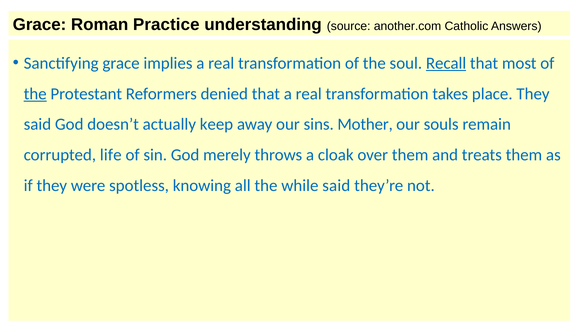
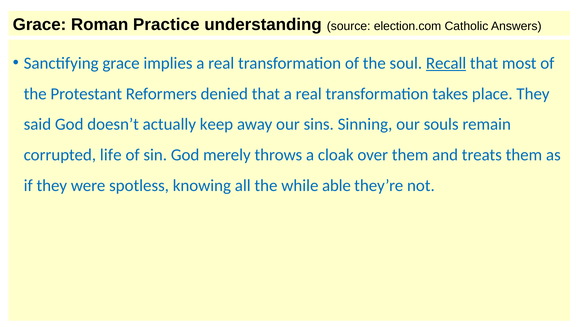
another.com: another.com -> election.com (408, 26)
the underline: present -> none (35, 94)
Mother: Mother -> Sinning (365, 124)
while said: said -> able (336, 185)
